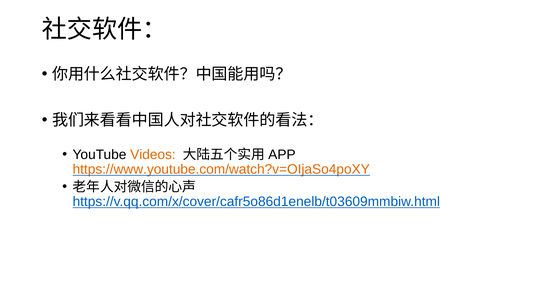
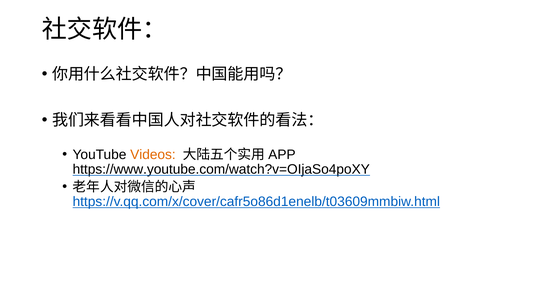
https://www.youtube.com/watch?v=OIjaSo4poXY colour: orange -> black (221, 169)
